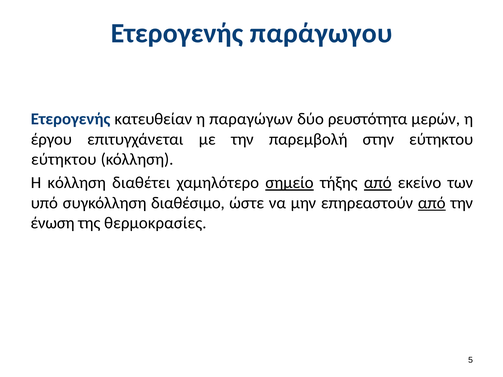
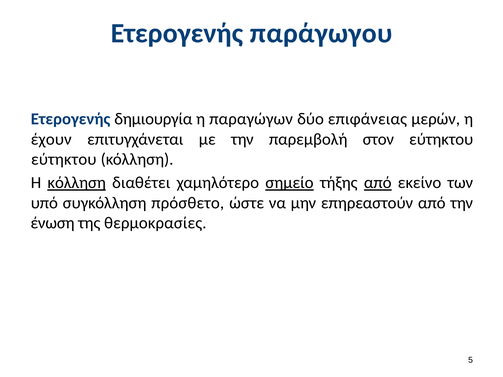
κατευθείαν: κατευθείαν -> δημιουργία (153, 119)
ρευστότητα: ρευστότητα -> επιφάνειας (367, 119)
έργου: έργου -> έχουν (51, 139)
στην: στην -> στον (378, 139)
κόλληση underline: none -> present (77, 183)
διαθέσιμο: διαθέσιμο -> πρόσθετο (188, 203)
από underline: present -> none (432, 203)
